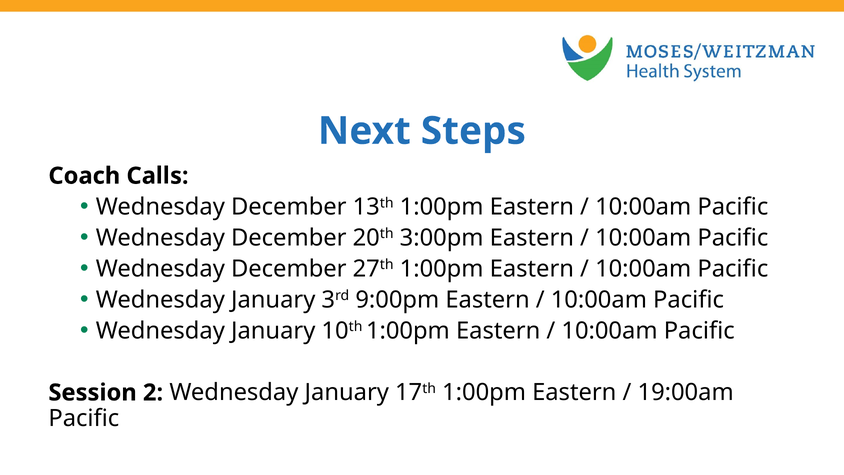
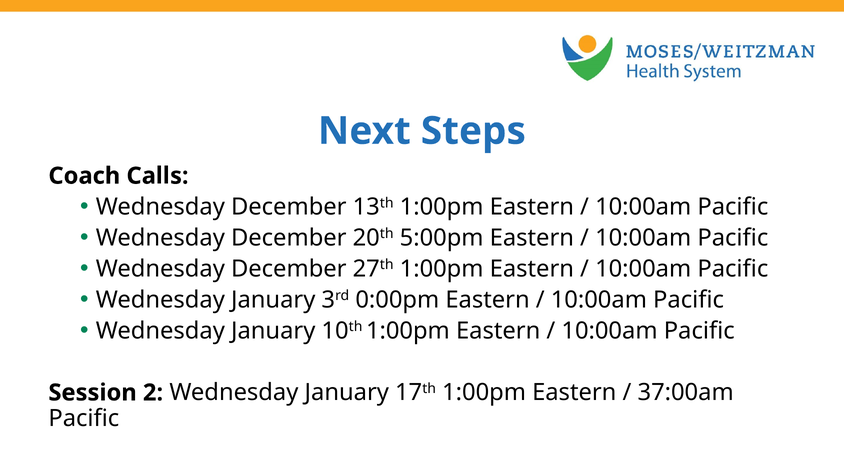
3:00pm: 3:00pm -> 5:00pm (442, 238)
9:00pm: 9:00pm -> 0:00pm (397, 300)
19:00am: 19:00am -> 37:00am (686, 392)
